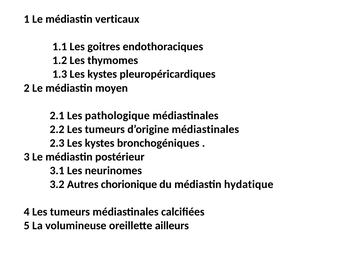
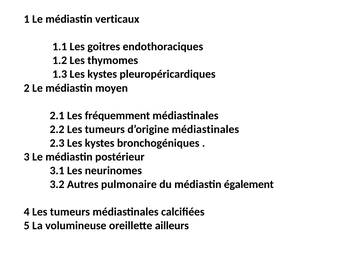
pathologique: pathologique -> fréquemment (117, 116)
chorionique: chorionique -> pulmonaire (129, 185)
hydatique: hydatique -> également (249, 185)
